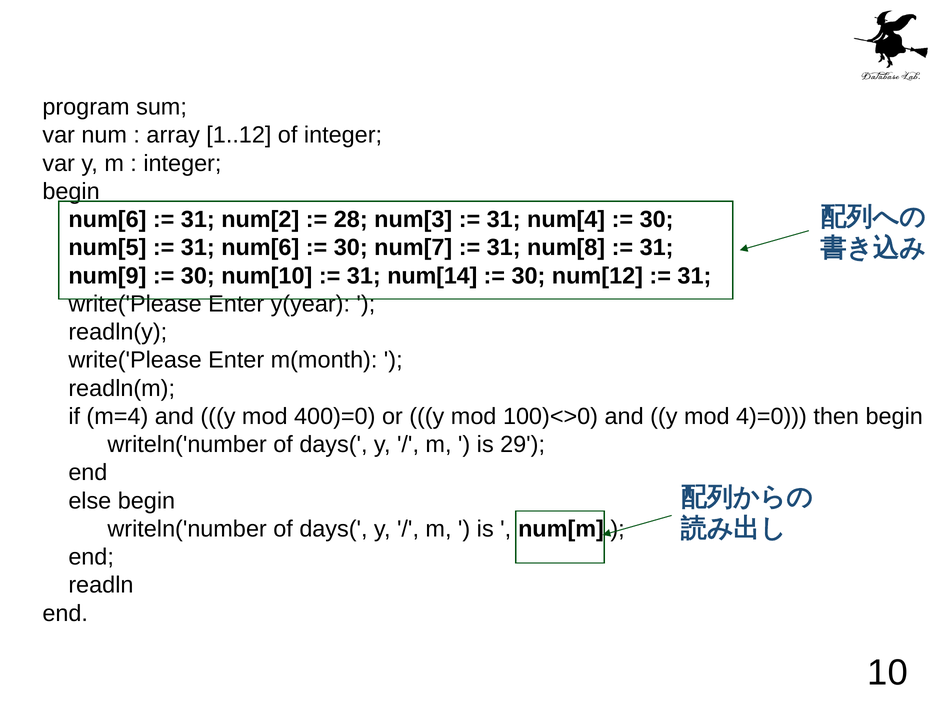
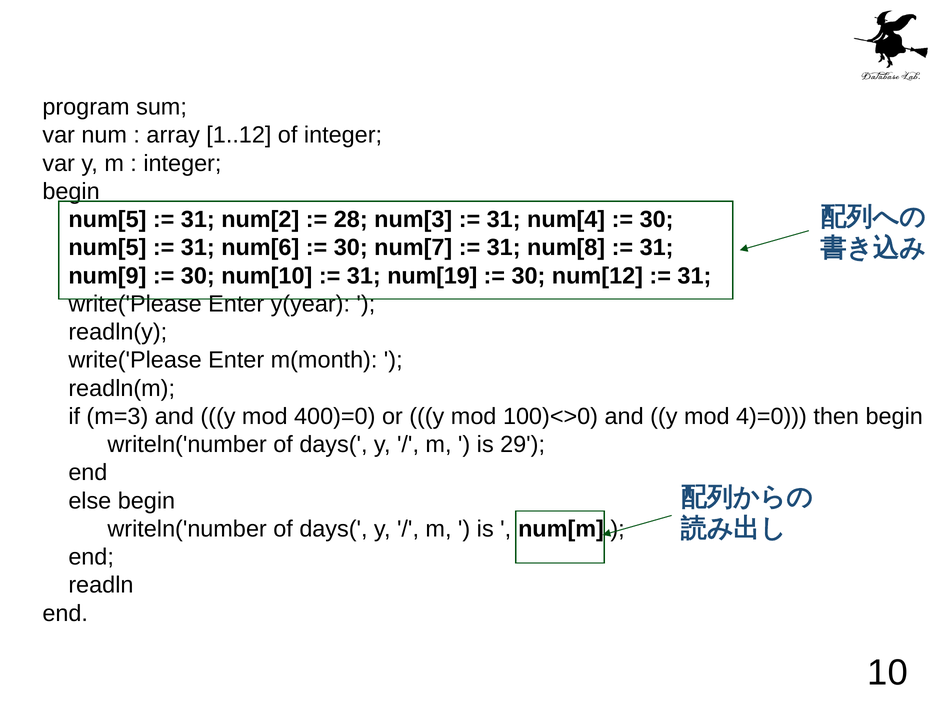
num[6: num[6 -> num[5 (107, 220)
num[14: num[14 -> num[19 (432, 276)
m=4: m=4 -> m=3 (117, 417)
